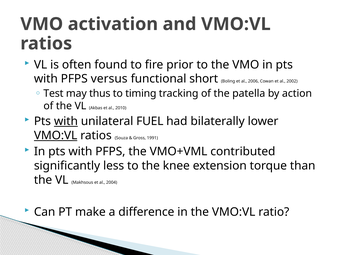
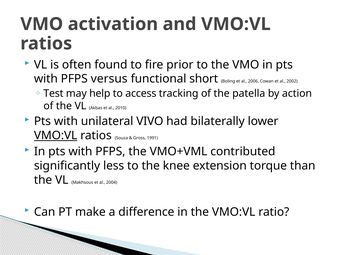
thus: thus -> help (100, 94)
timing: timing -> access (141, 94)
with underline: present -> none (66, 121)
FUEL: FUEL -> VIVO (150, 121)
